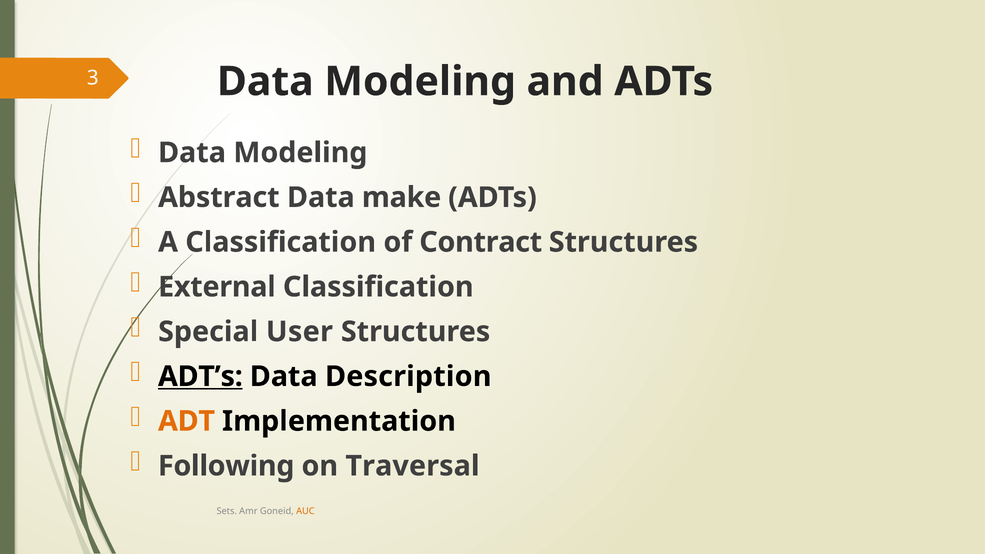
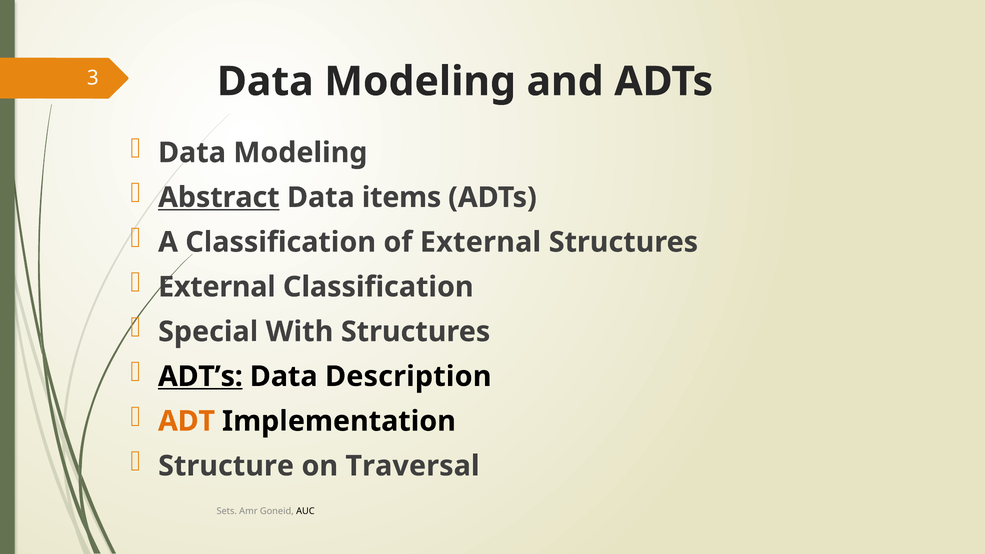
Abstract underline: none -> present (219, 197)
make: make -> items (402, 197)
of Contract: Contract -> External (480, 242)
User: User -> With (300, 332)
Following: Following -> Structure (226, 466)
AUC colour: orange -> black (305, 511)
